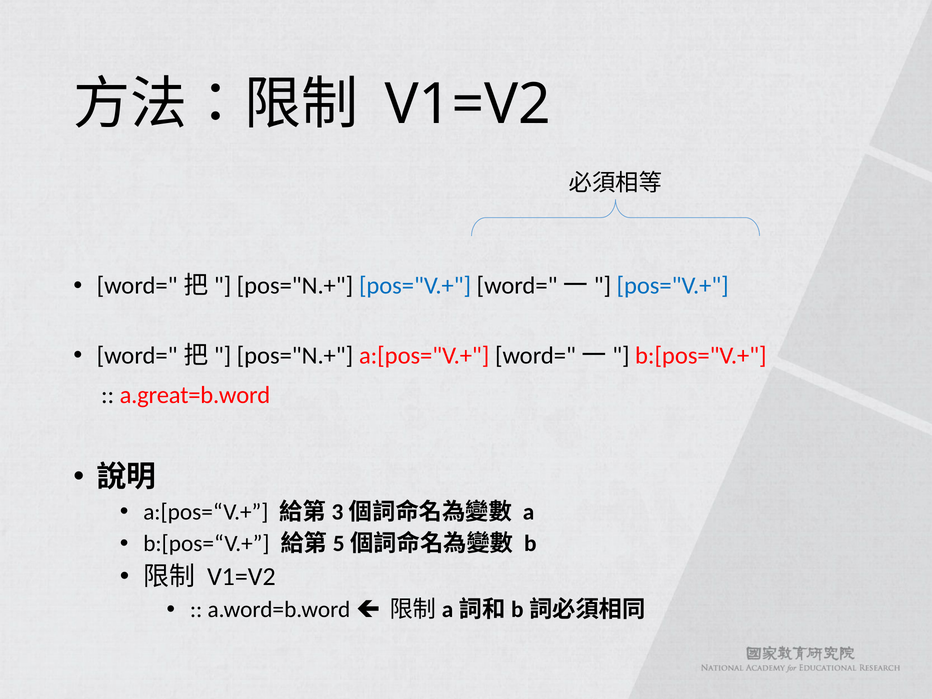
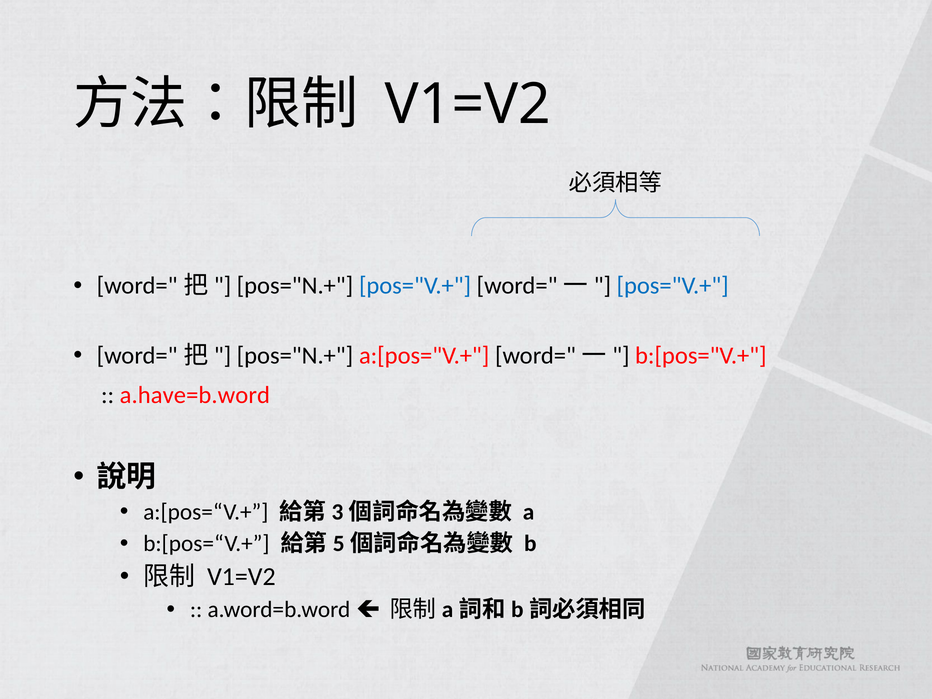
a.great=b.word: a.great=b.word -> a.have=b.word (195, 395)
